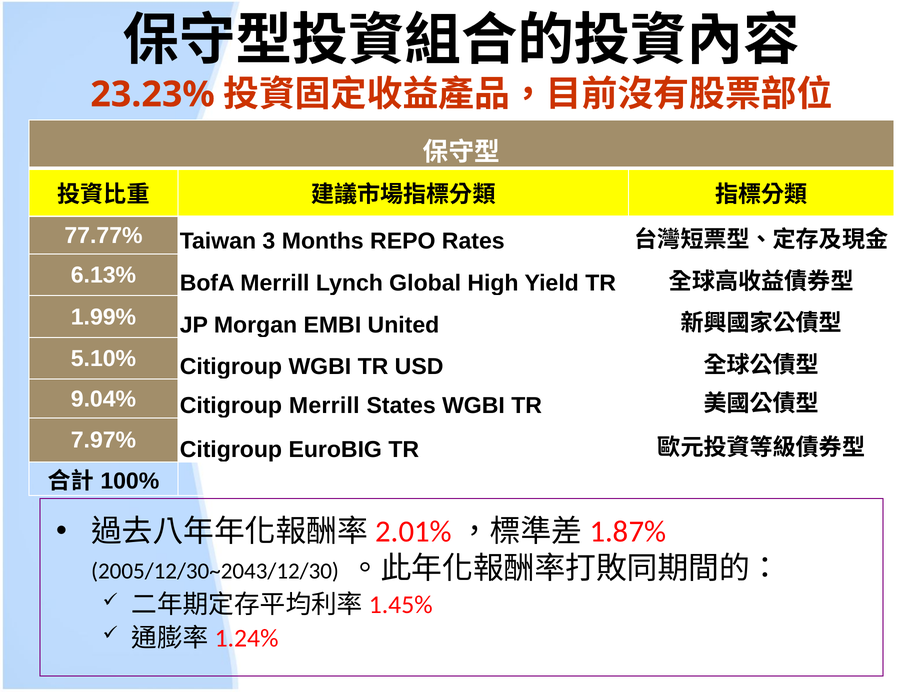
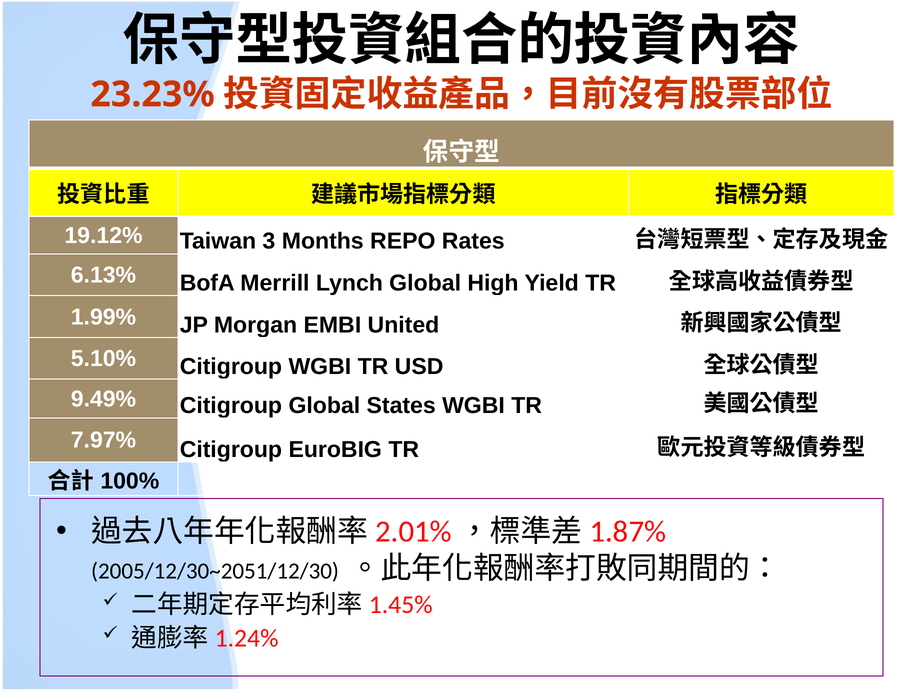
77.77%: 77.77% -> 19.12% (104, 236)
9.04%: 9.04% -> 9.49% (103, 399)
Citigroup Merrill: Merrill -> Global (324, 406)
2005/12/30~2043/12/30: 2005/12/30~2043/12/30 -> 2005/12/30~2051/12/30 (215, 571)
